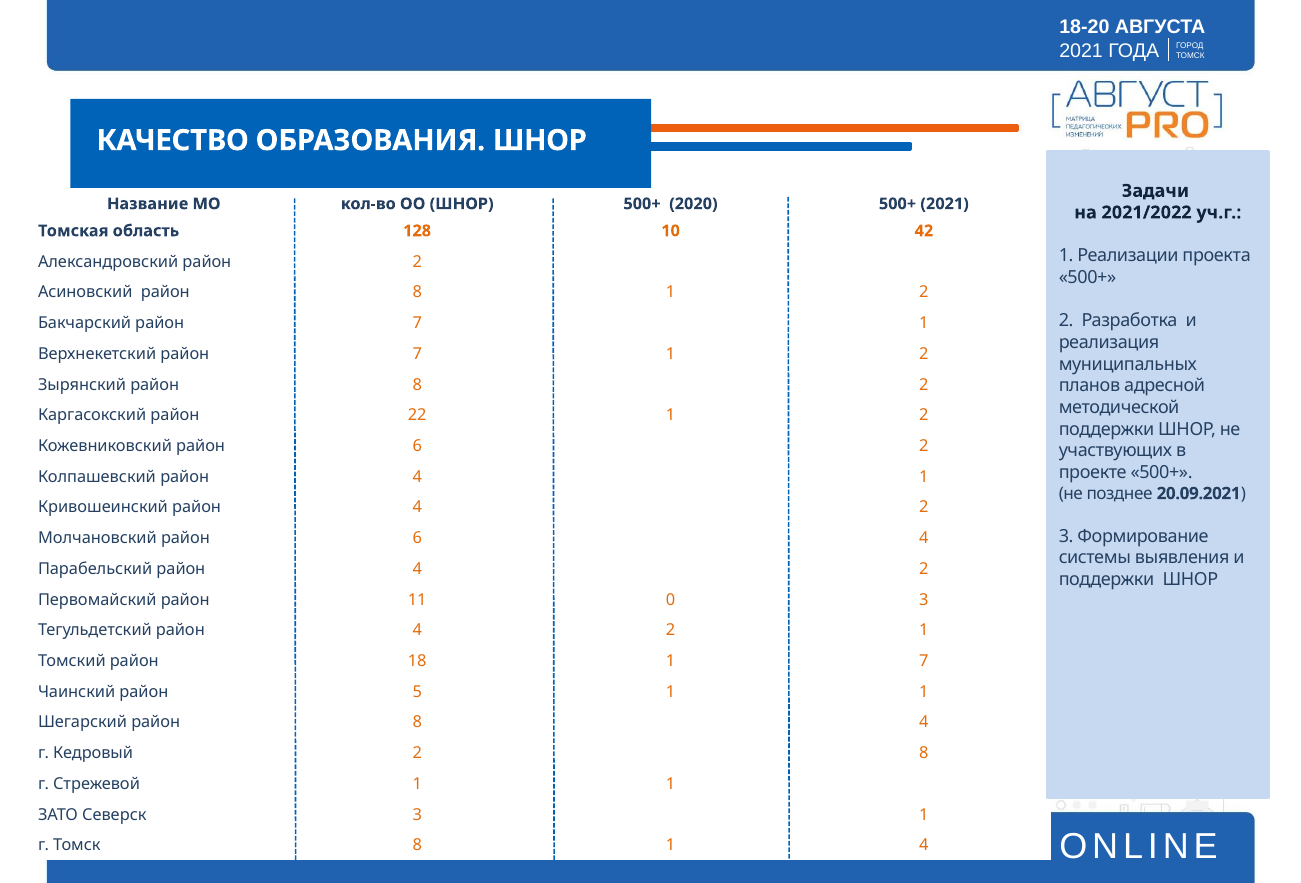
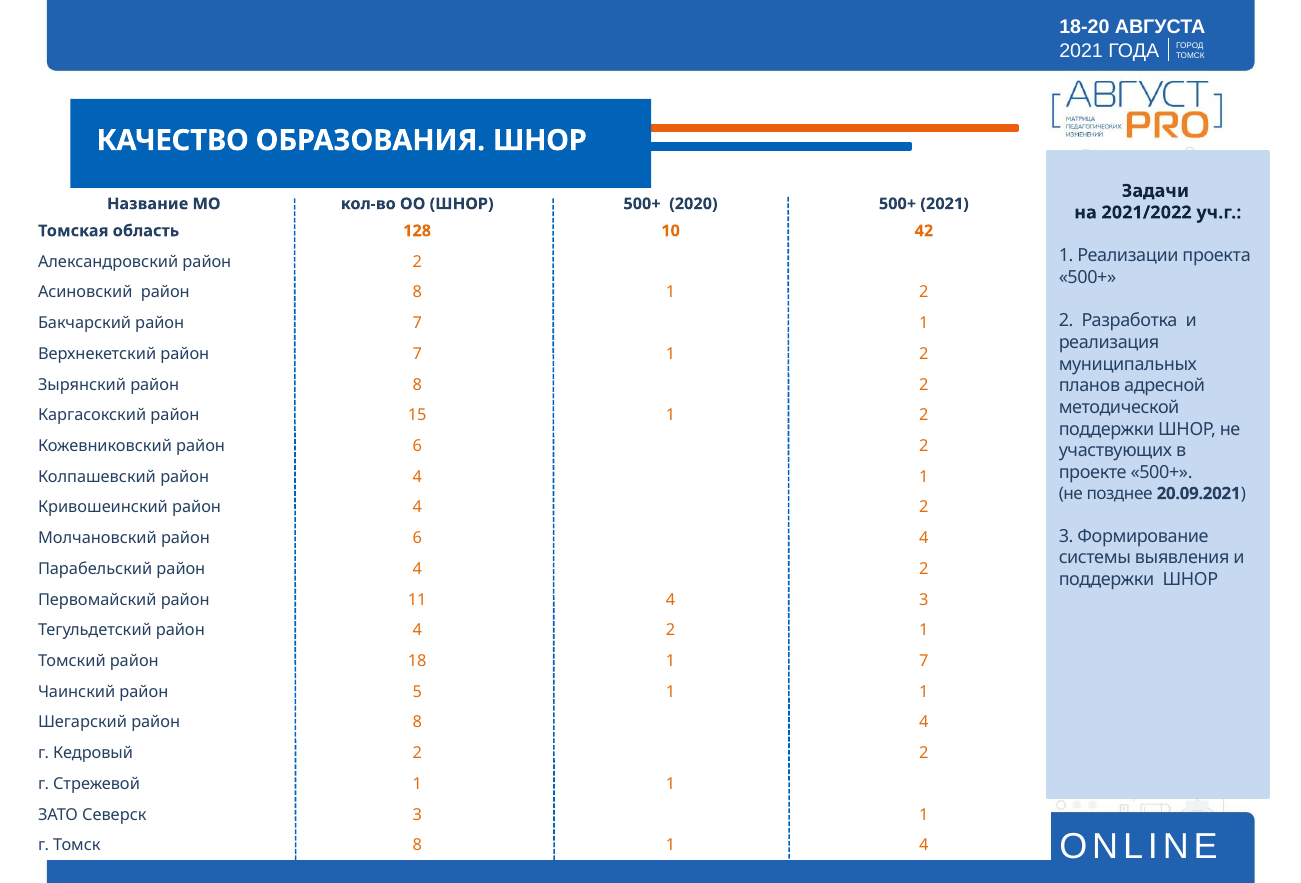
22: 22 -> 15 (417, 415)
11 0: 0 -> 4 (671, 600)
2 8: 8 -> 2 (924, 753)
